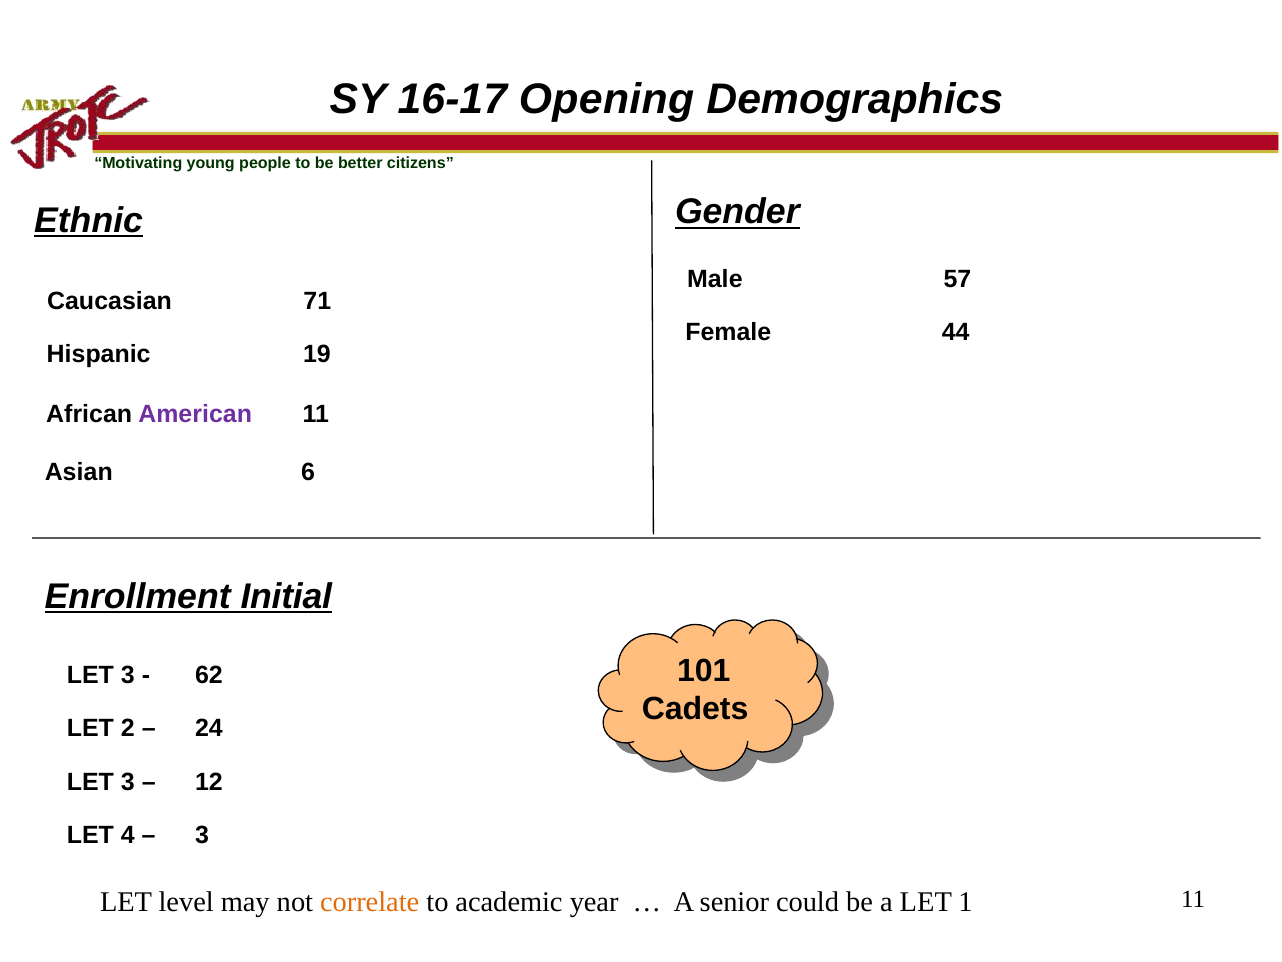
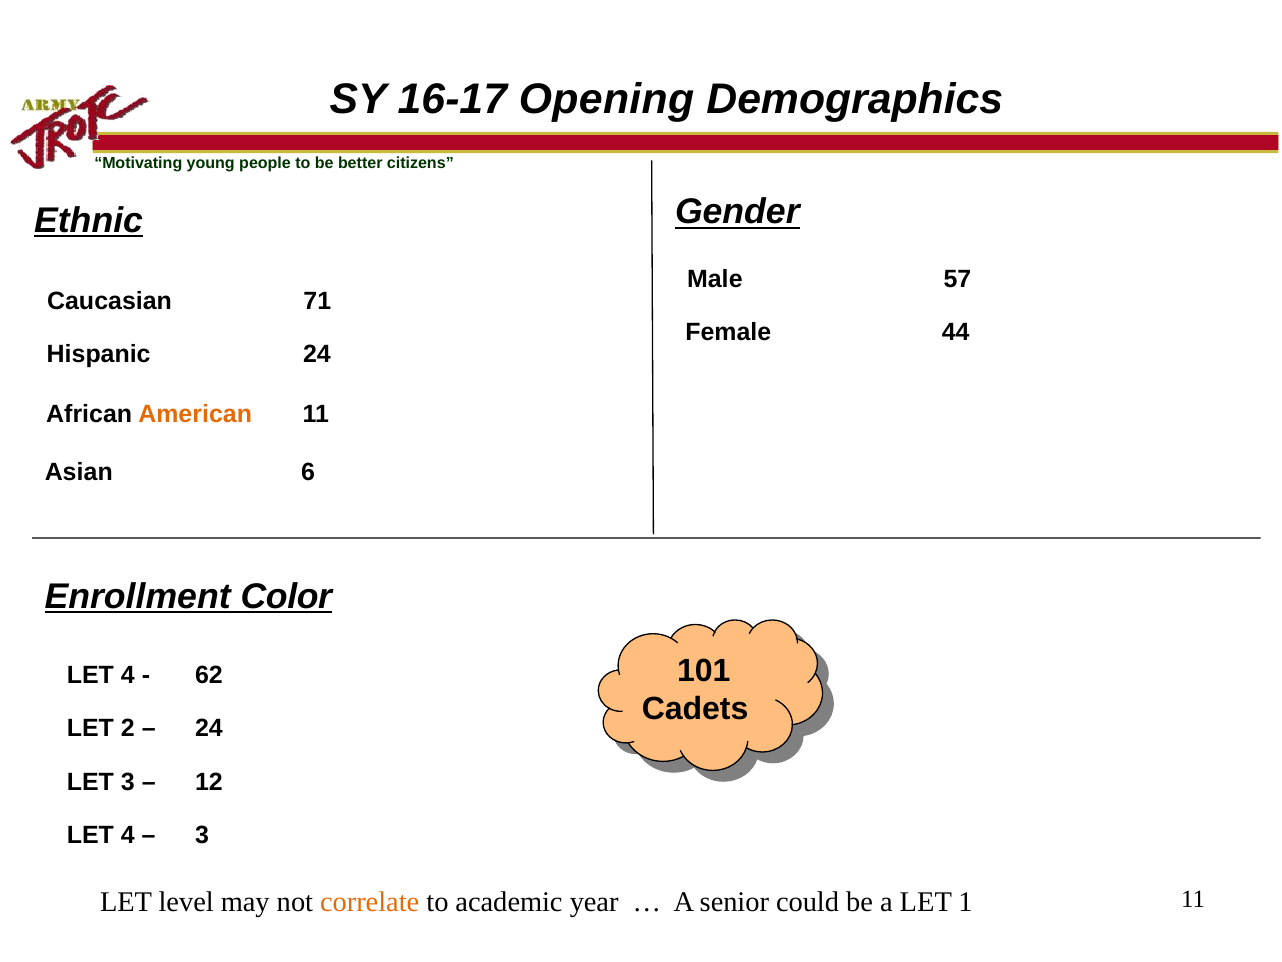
Hispanic 19: 19 -> 24 (317, 354)
American colour: purple -> orange (195, 414)
Initial: Initial -> Color (286, 596)
3: 3 -> 4 (128, 675)
